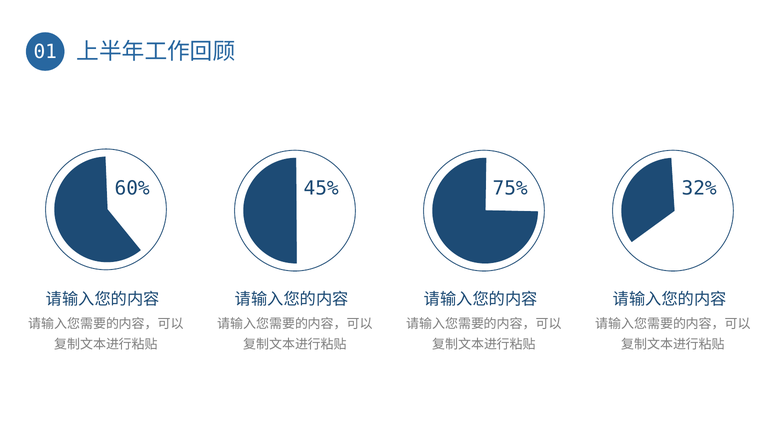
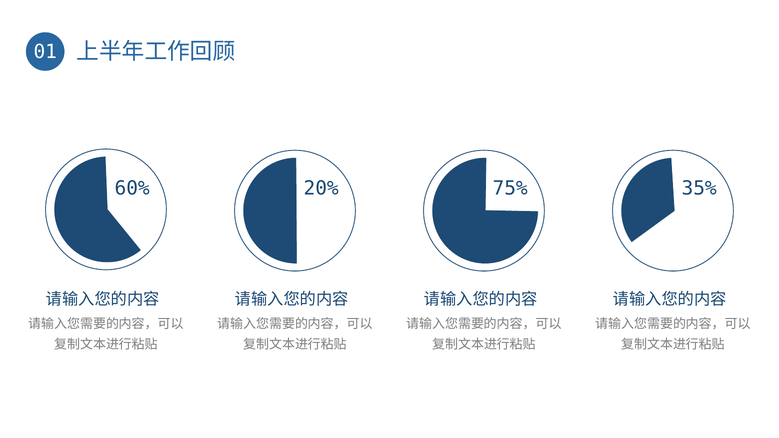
45%: 45% -> 20% (321, 188)
32%: 32% -> 35% (699, 188)
